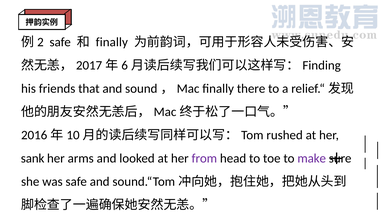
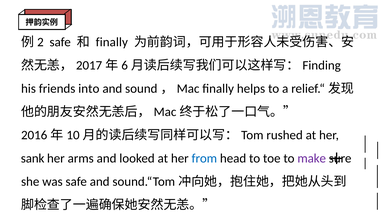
that: that -> into (89, 89)
there: there -> helps (251, 89)
from colour: purple -> blue (204, 159)
